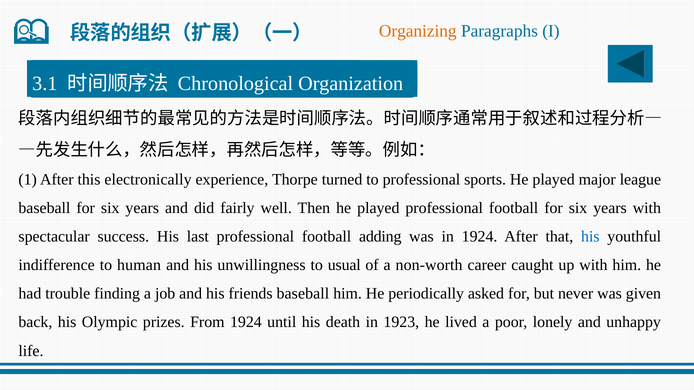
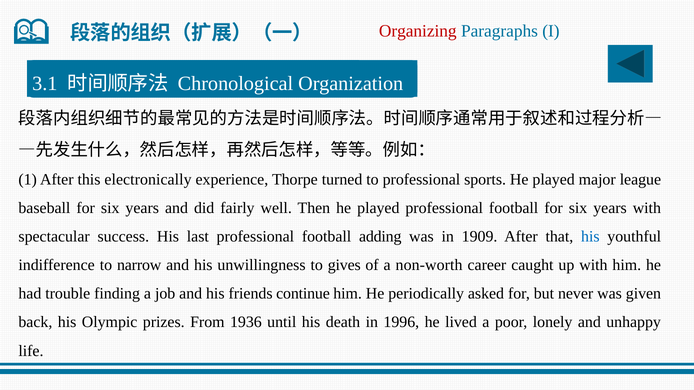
Organizing colour: orange -> red (418, 31)
in 1924: 1924 -> 1909 (480, 237)
human: human -> narrow (139, 265)
usual: usual -> gives (344, 265)
friends baseball: baseball -> continue (303, 294)
From 1924: 1924 -> 1936 (246, 323)
1923: 1923 -> 1996 (401, 323)
